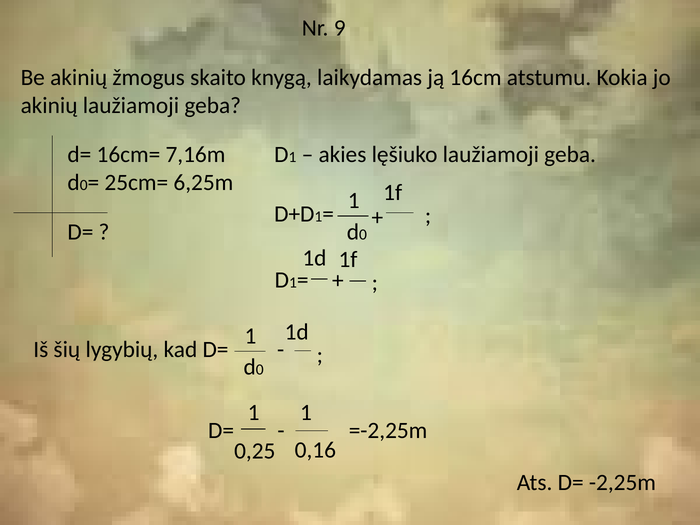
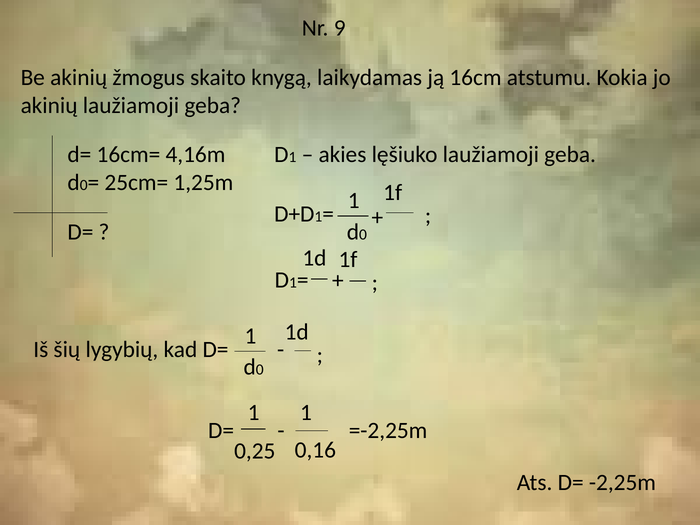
7,16m: 7,16m -> 4,16m (195, 155)
6,25m: 6,25m -> 1,25m (203, 183)
